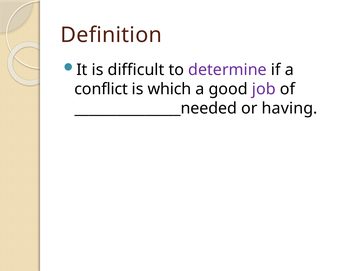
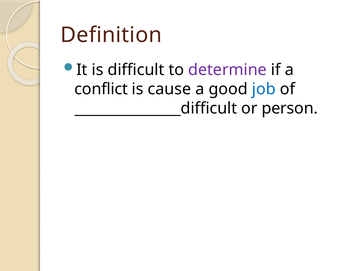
which: which -> cause (169, 89)
job colour: purple -> blue (264, 89)
_______________needed: _______________needed -> _______________difficult (156, 108)
having: having -> person (290, 108)
